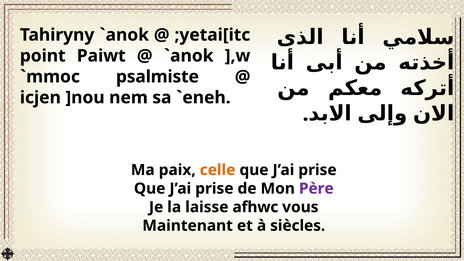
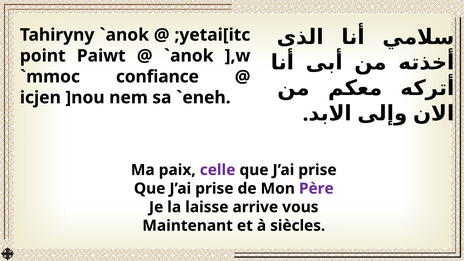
psalmiste: psalmiste -> confiance (157, 77)
celle colour: orange -> purple (218, 170)
afhwc: afhwc -> arrive (255, 207)
